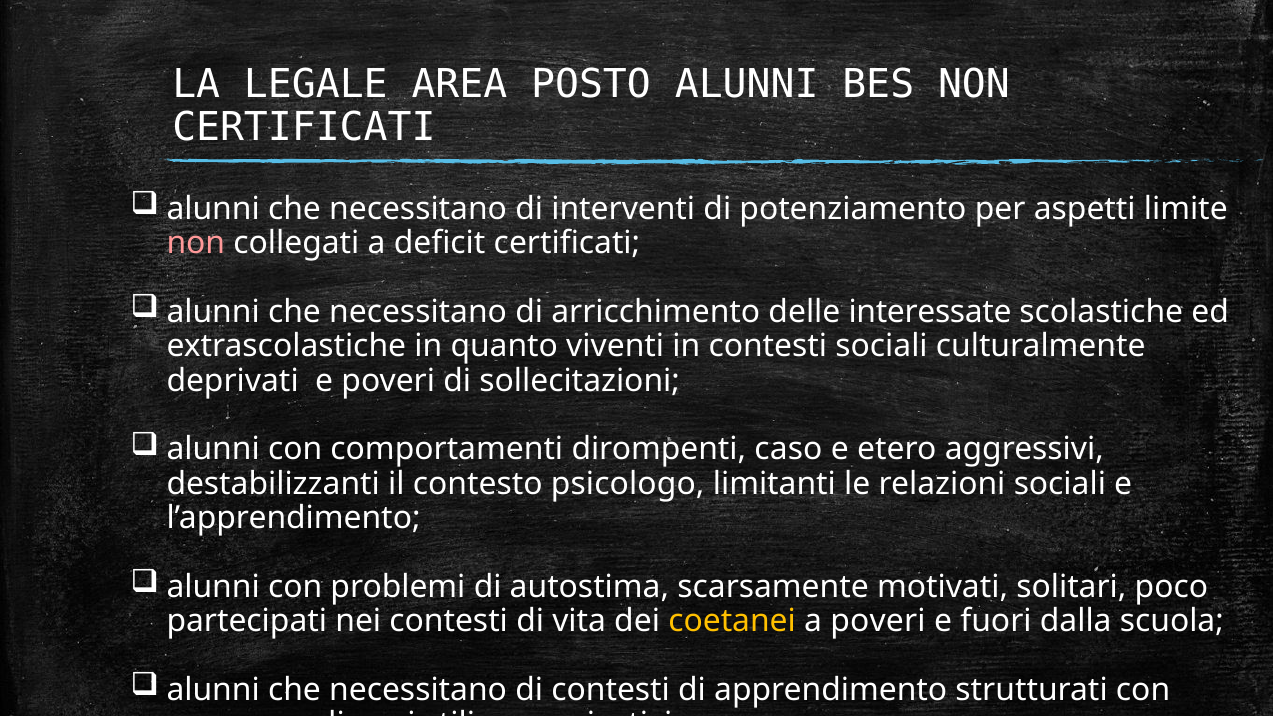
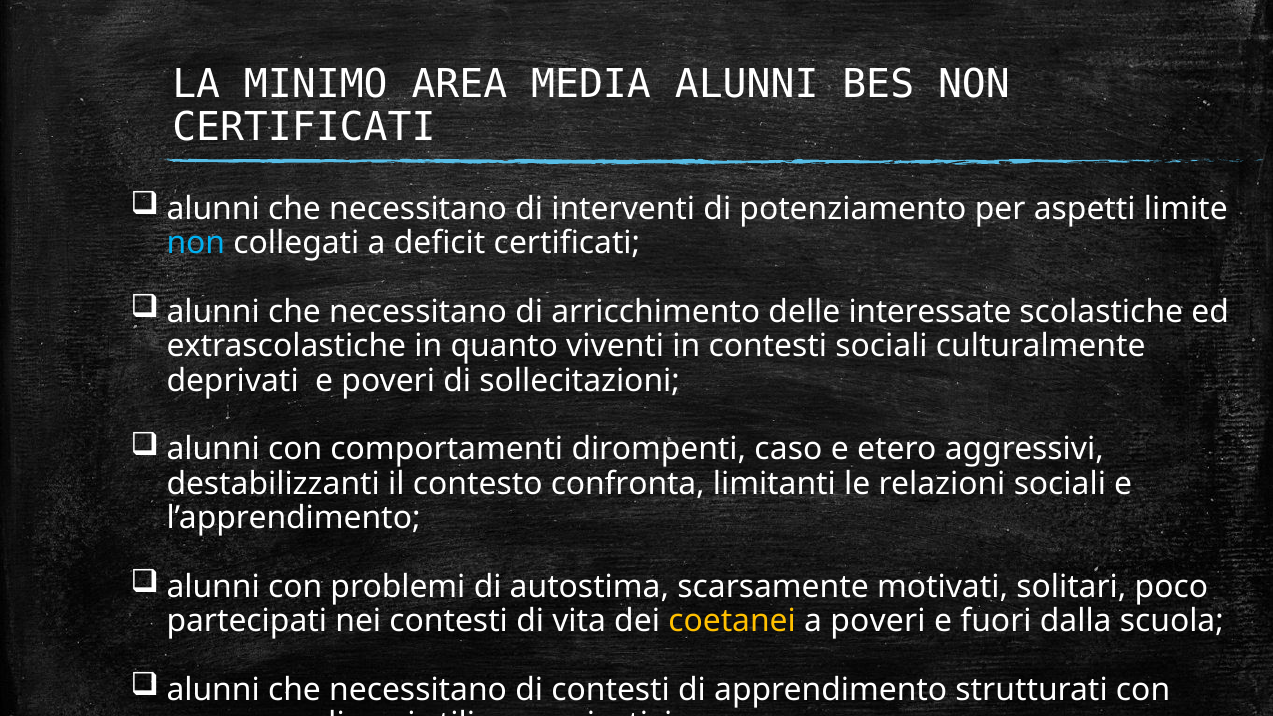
LEGALE: LEGALE -> MINIMO (316, 84)
POSTO: POSTO -> MEDIA (591, 84)
non colour: pink -> light blue (196, 243)
psicologo: psicologo -> confronta (628, 484)
